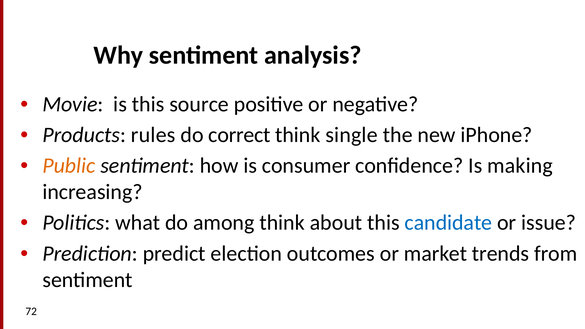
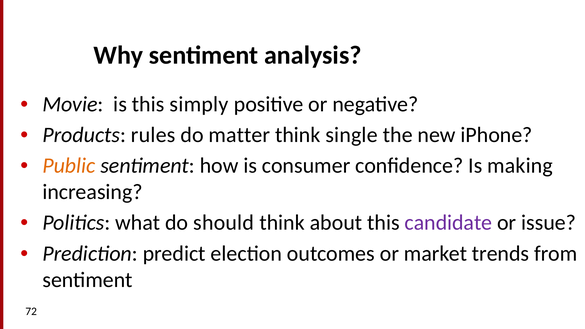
source: source -> simply (199, 104)
correct: correct -> matter (239, 135)
among: among -> should (224, 223)
candidate colour: blue -> purple (448, 223)
